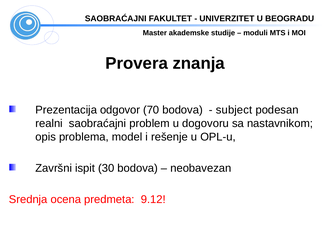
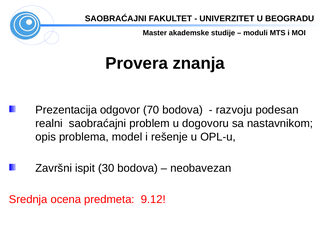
subject: subject -> razvoju (234, 110)
